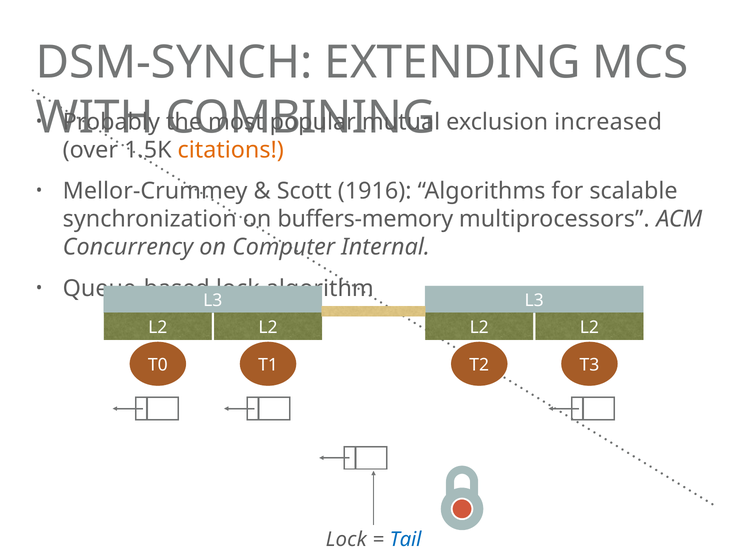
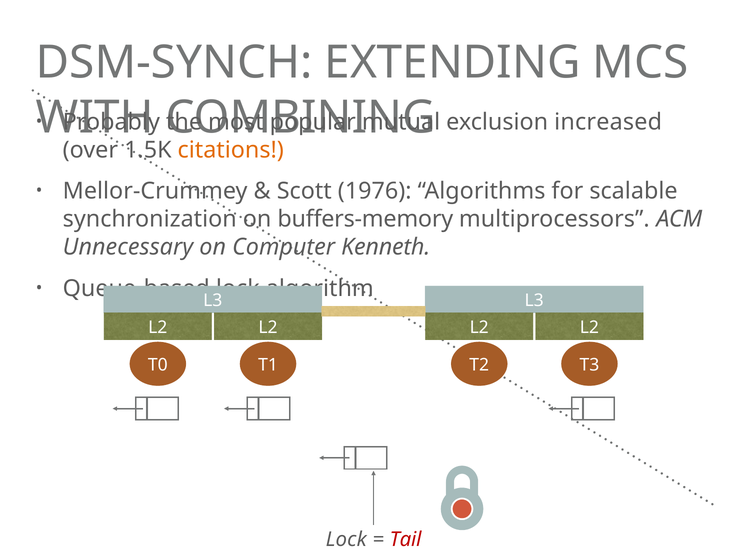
1916: 1916 -> 1976 (375, 191)
Concurrency: Concurrency -> Unnecessary (128, 247)
Internal: Internal -> Kenneth (386, 247)
Tail colour: blue -> red (406, 540)
